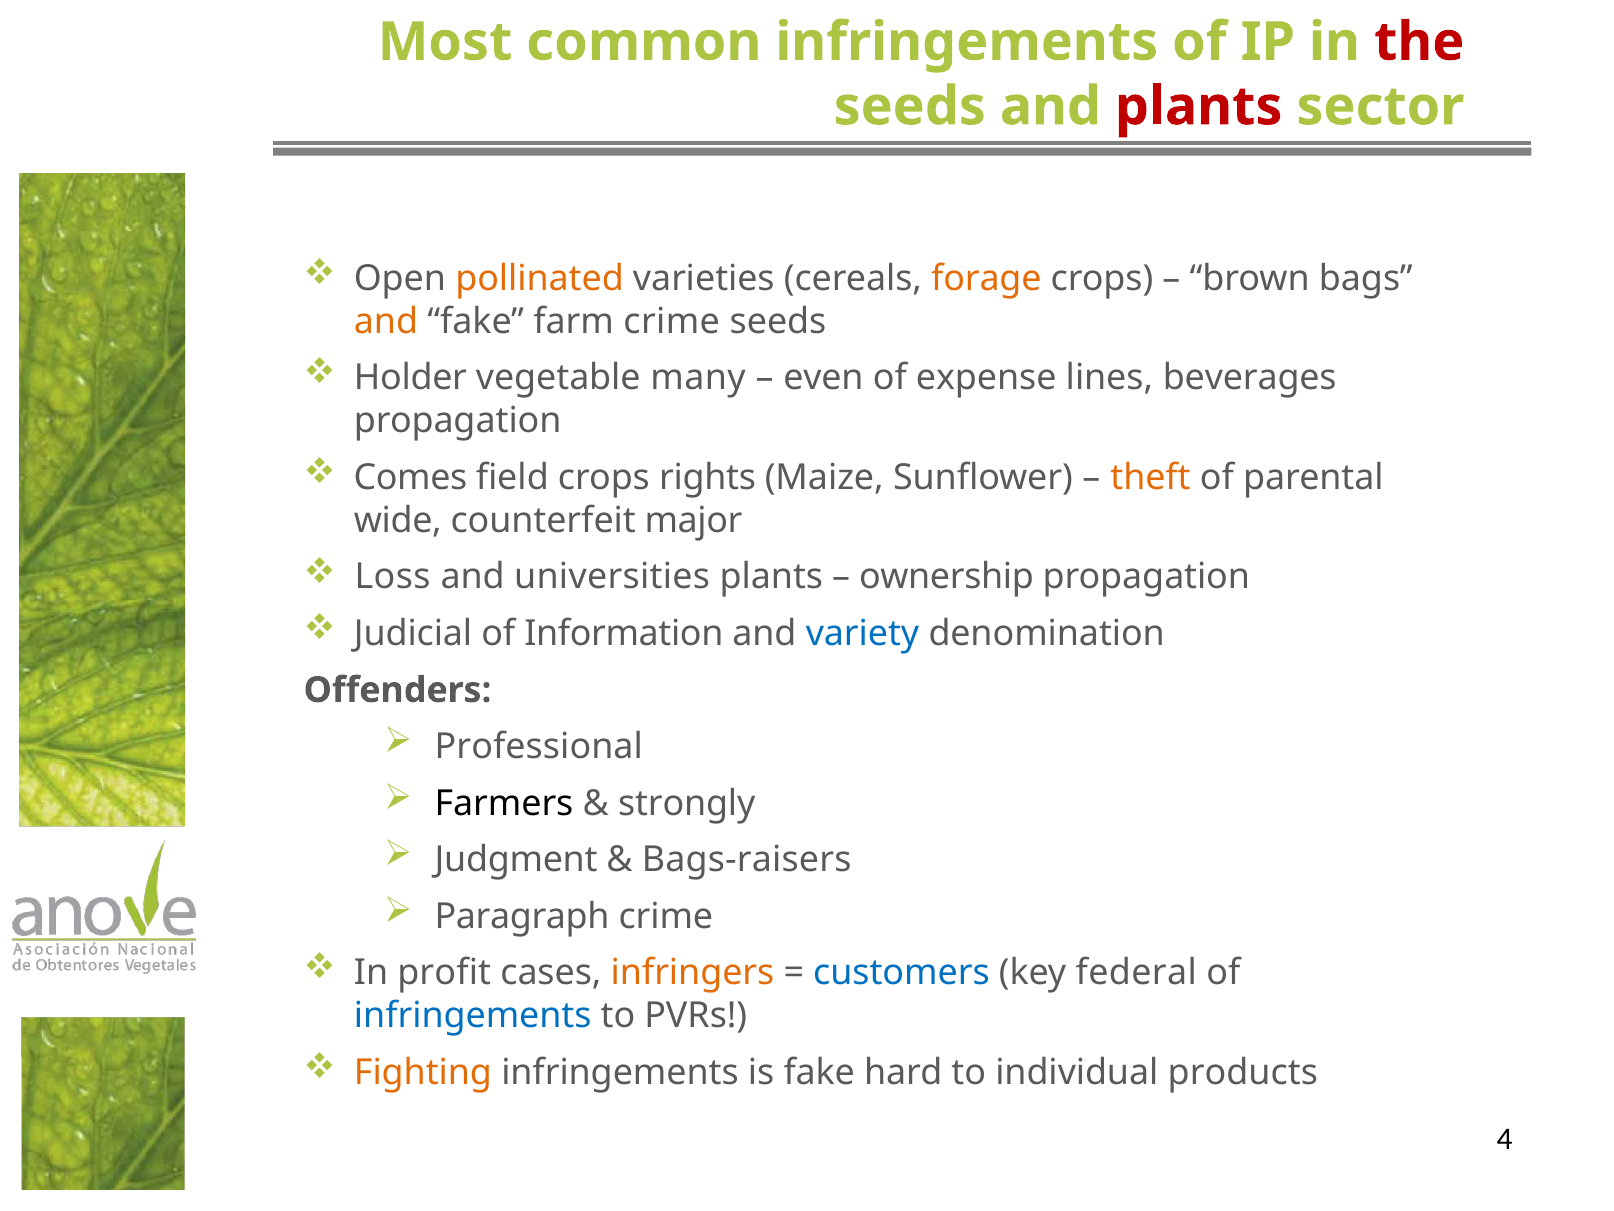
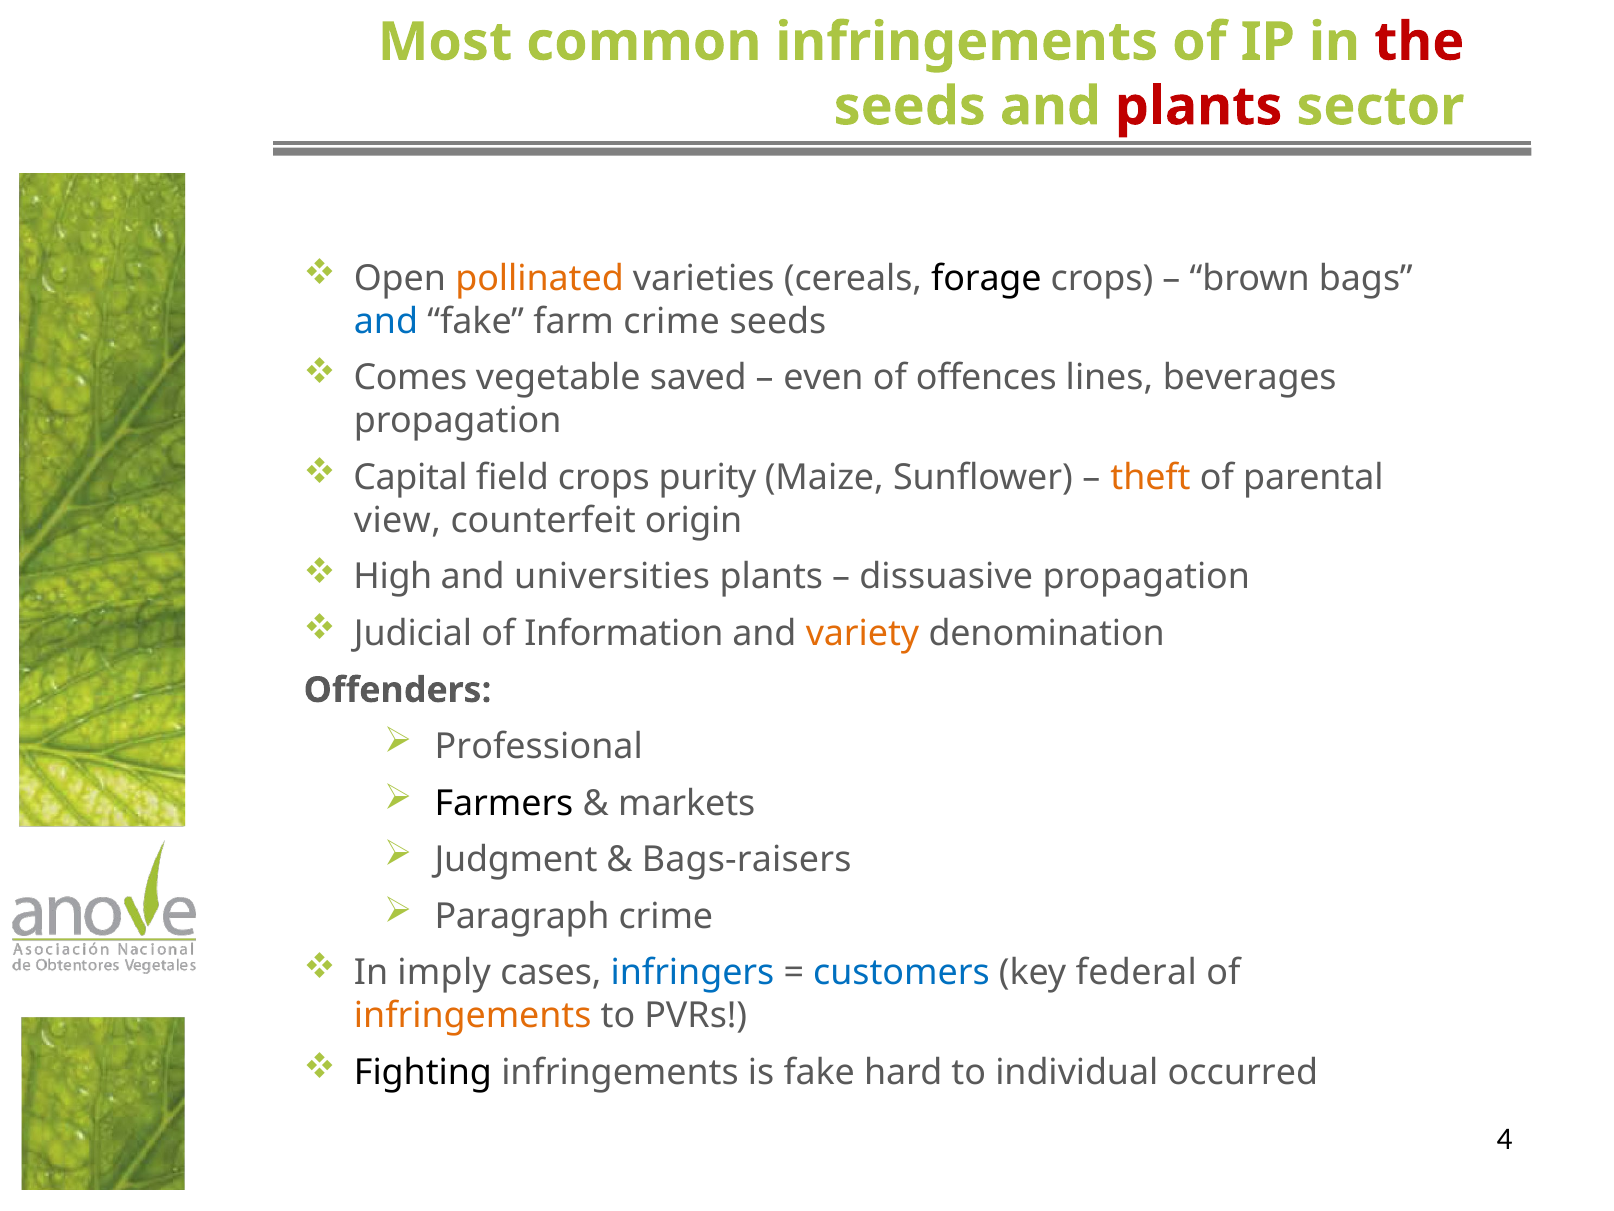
forage colour: orange -> black (986, 278)
and colour: orange -> blue (386, 321)
Holder: Holder -> Comes (410, 378)
many: many -> saved (698, 378)
expense: expense -> offences (986, 378)
Comes: Comes -> Capital (410, 477)
rights: rights -> purity (708, 477)
wide: wide -> view (397, 520)
major: major -> origin (693, 520)
Loss: Loss -> High (393, 577)
ownership: ownership -> dissuasive (946, 577)
variety colour: blue -> orange (862, 633)
strongly: strongly -> markets (687, 803)
profit: profit -> imply (444, 972)
infringers colour: orange -> blue (693, 972)
infringements colour: blue -> orange (473, 1015)
Fighting colour: orange -> black (423, 1072)
products: products -> occurred (1243, 1072)
